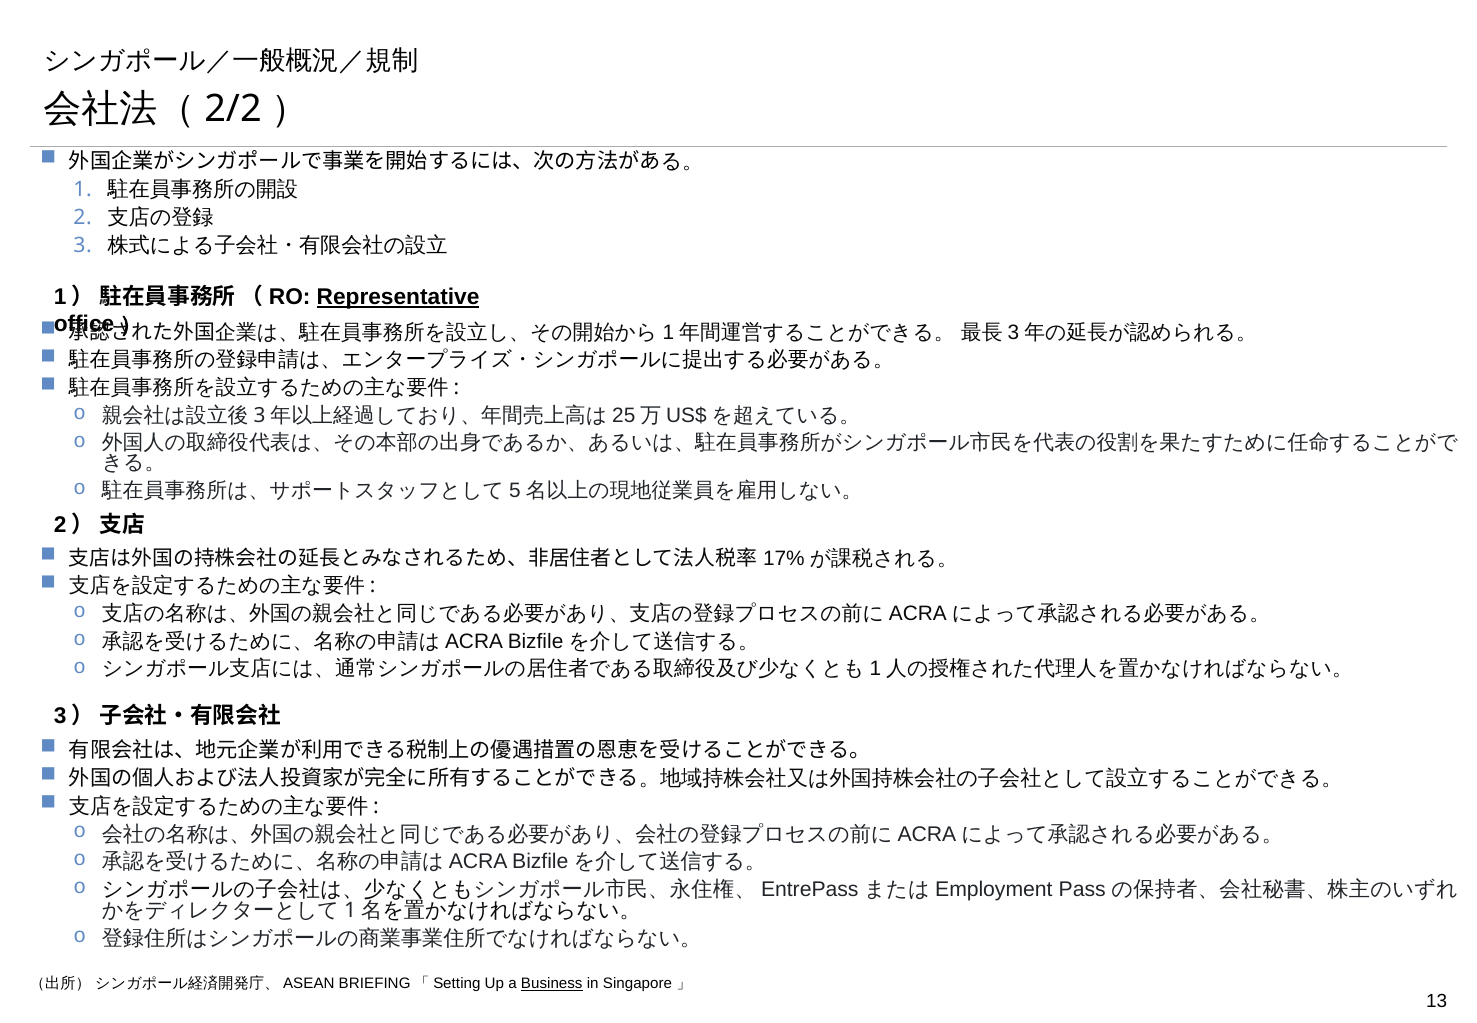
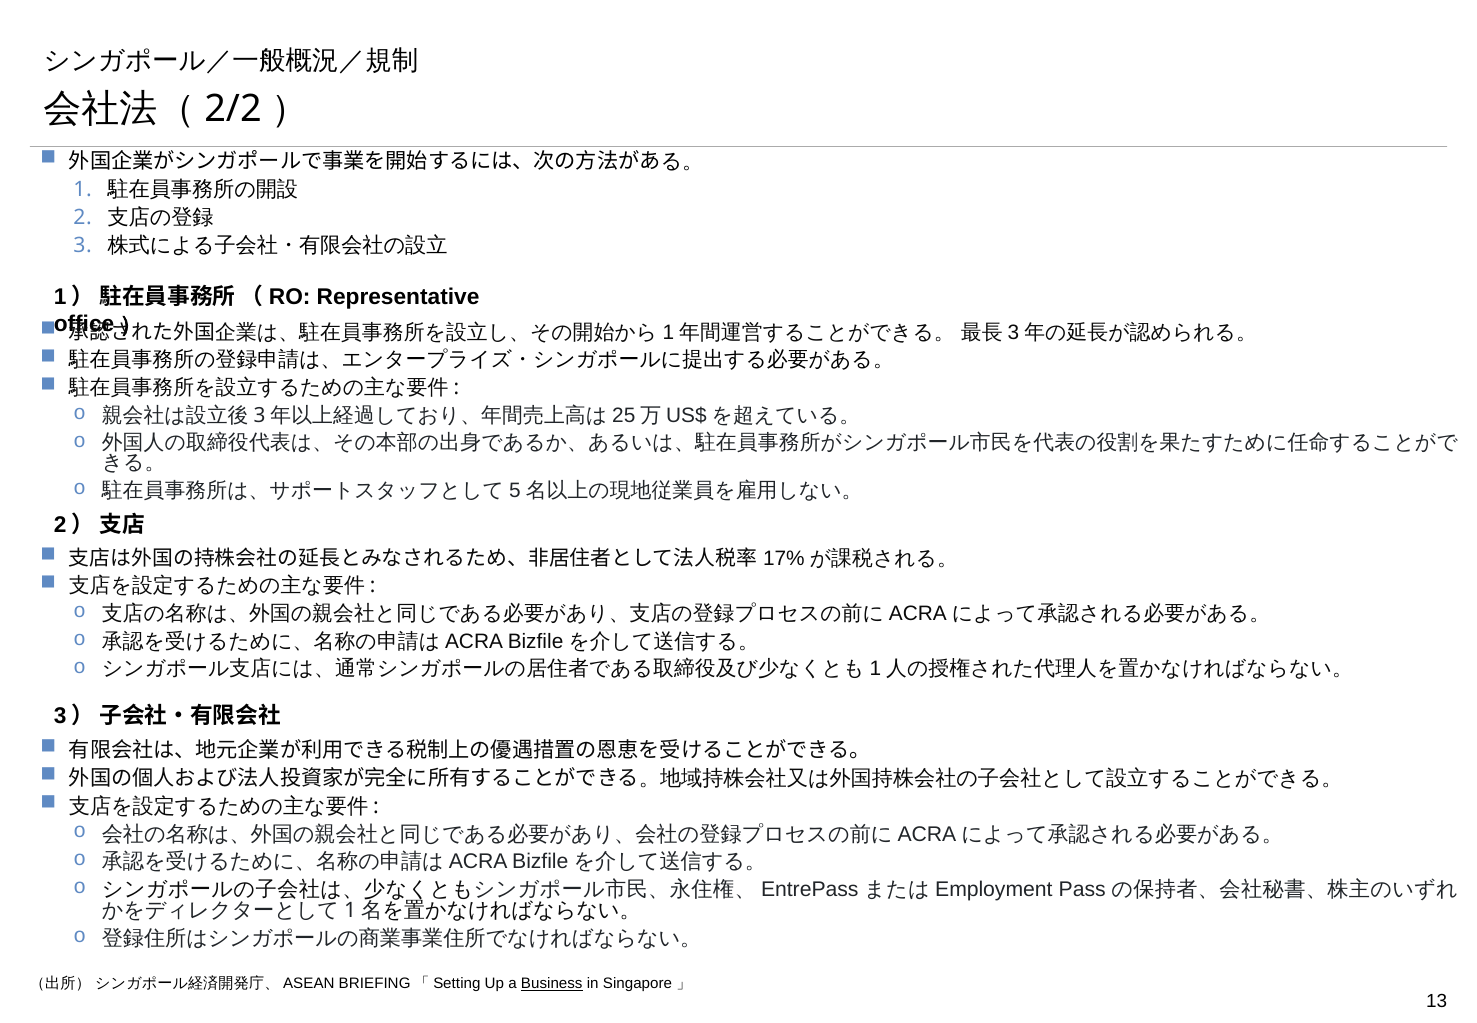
Representative underline: present -> none (398, 297)
